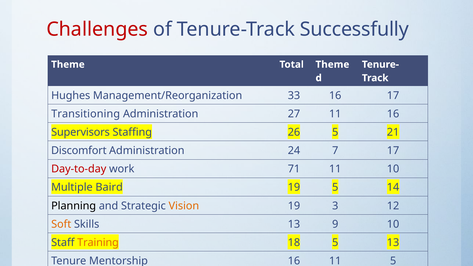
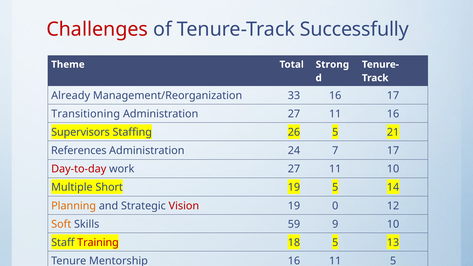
Total Theme: Theme -> Strong (332, 65)
Hughes: Hughes -> Already (71, 96)
Discomfort: Discomfort -> References (79, 151)
work 71: 71 -> 27 (294, 169)
Baird: Baird -> Short (109, 188)
Planning colour: black -> orange (74, 206)
Vision colour: orange -> red (184, 206)
3: 3 -> 0 (335, 206)
Skills 13: 13 -> 59 (294, 224)
Training colour: orange -> red (98, 243)
